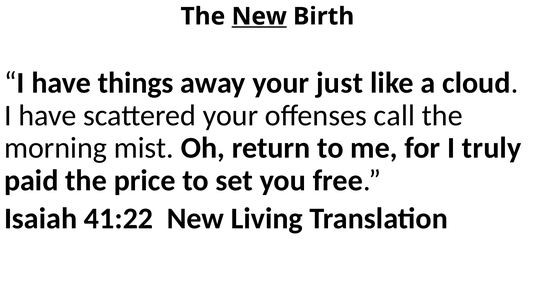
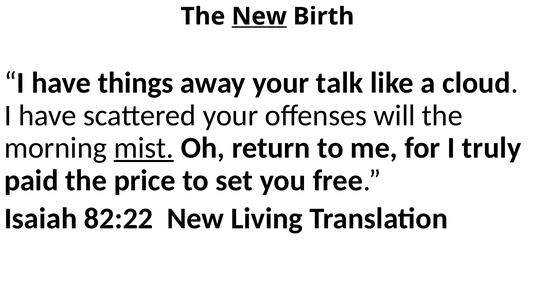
just: just -> talk (340, 83)
call: call -> will (394, 116)
mist underline: none -> present (144, 148)
41:22: 41:22 -> 82:22 (119, 219)
